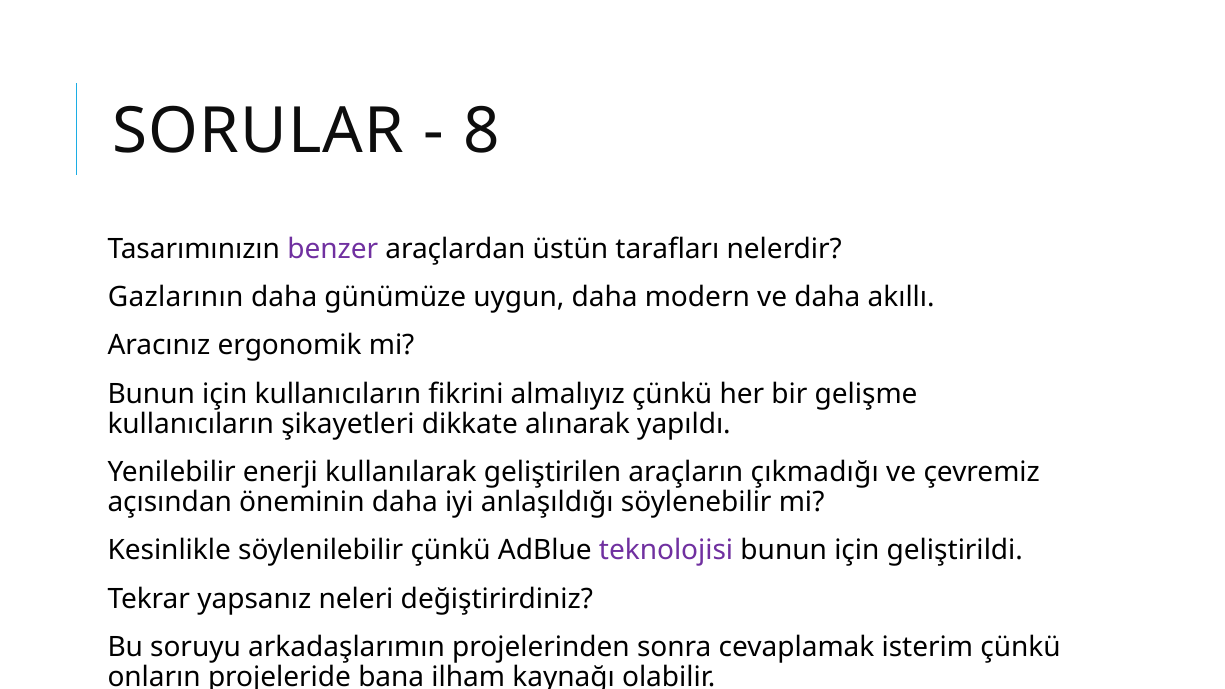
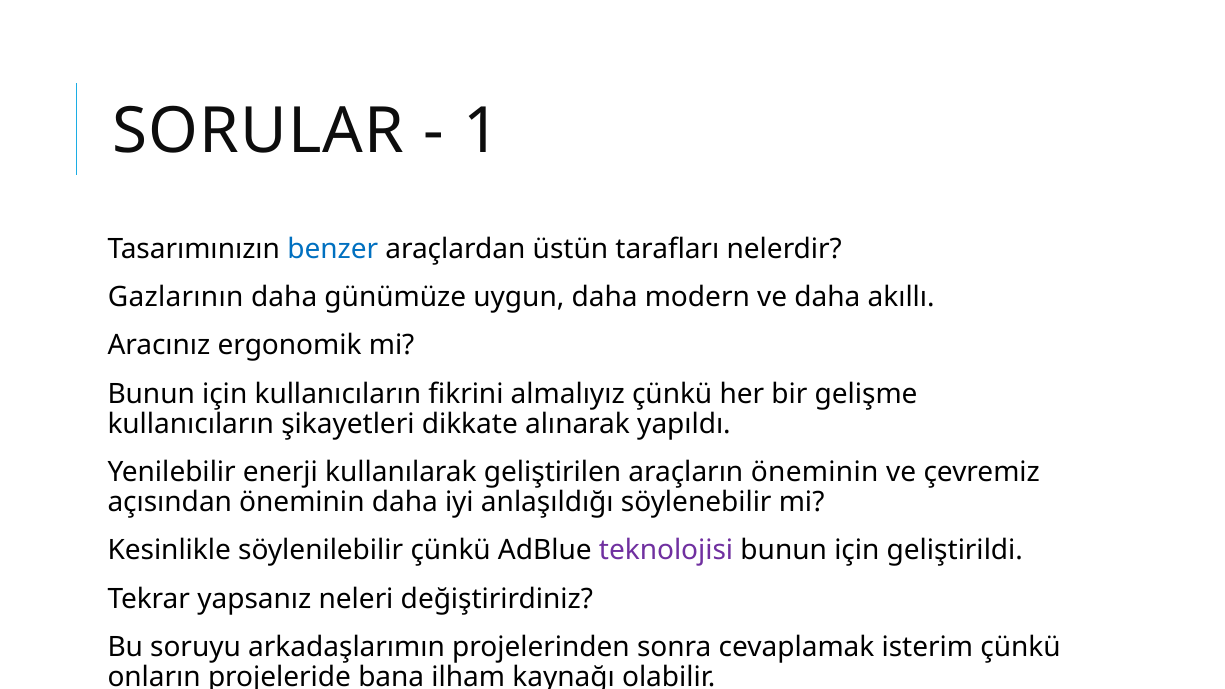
8: 8 -> 1 (481, 131)
benzer colour: purple -> blue (333, 249)
araçların çıkmadığı: çıkmadığı -> öneminin (815, 472)
